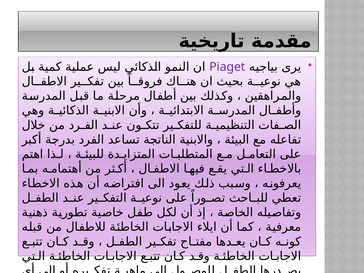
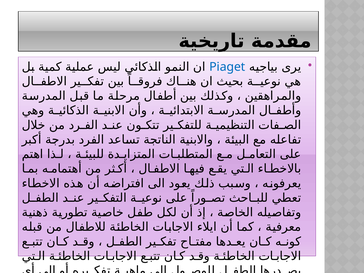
Piaget colour: purple -> blue (227, 67)
